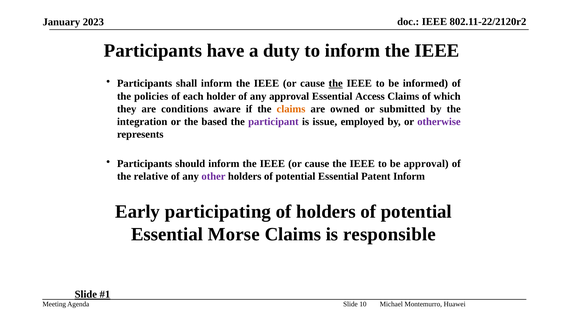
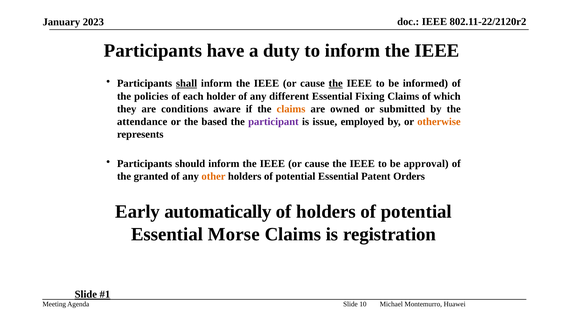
shall underline: none -> present (187, 84)
any approval: approval -> different (289, 96)
Access: Access -> Fixing (370, 96)
integration: integration -> attendance (142, 122)
otherwise colour: purple -> orange (439, 122)
relative: relative -> granted (151, 177)
other colour: purple -> orange (213, 177)
Patent Inform: Inform -> Orders (409, 177)
participating: participating -> automatically (218, 212)
responsible: responsible -> registration (390, 234)
